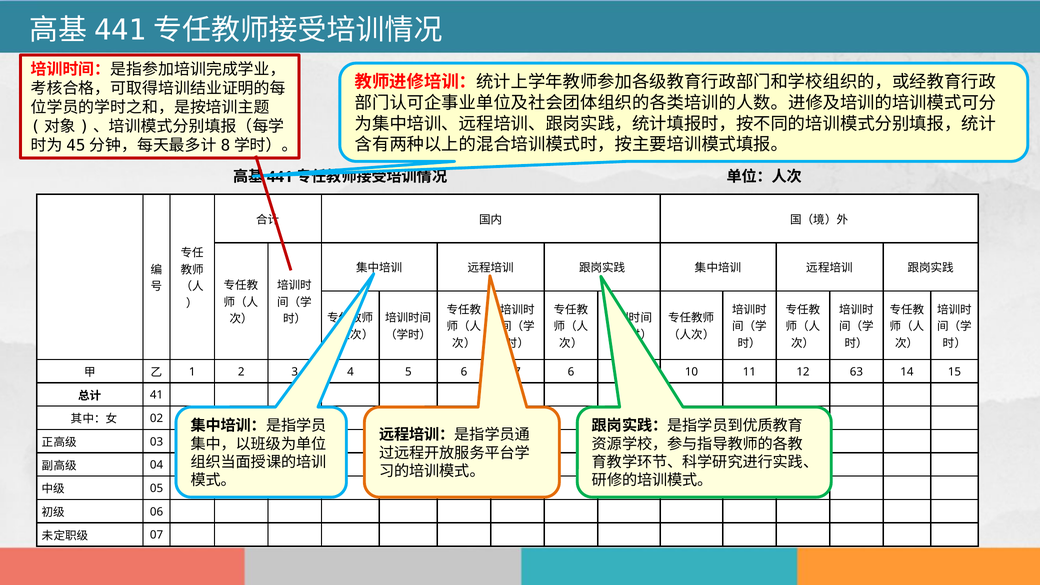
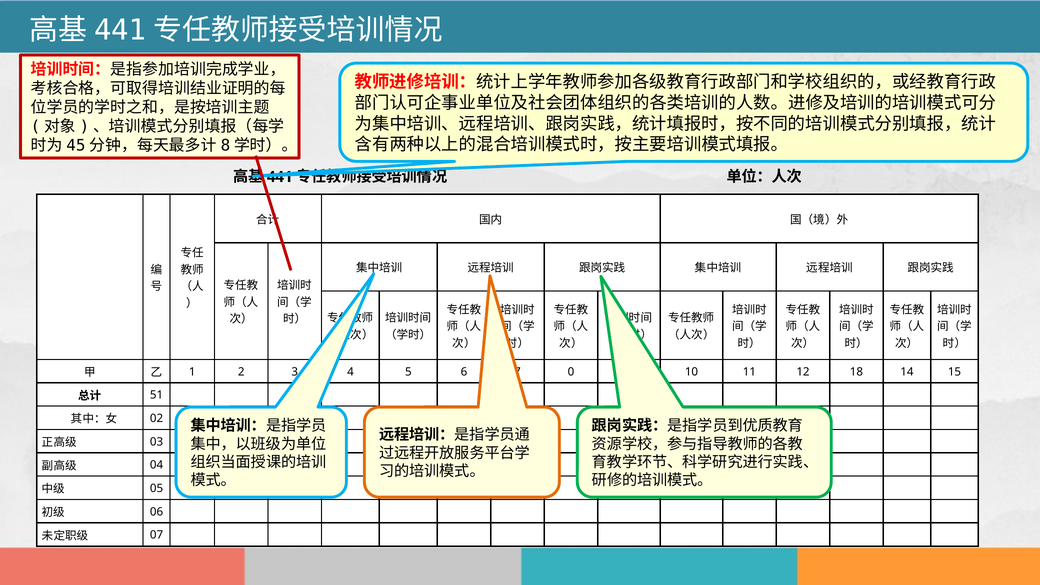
6: 6 -> 0 (571, 372)
63: 63 -> 18 (856, 372)
41: 41 -> 51 (157, 395)
